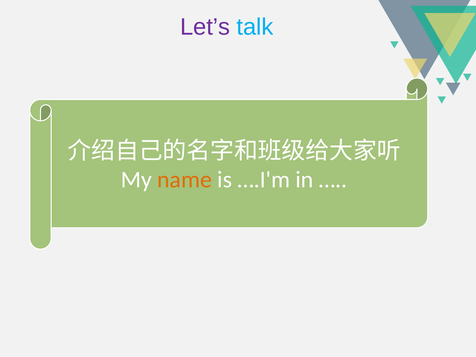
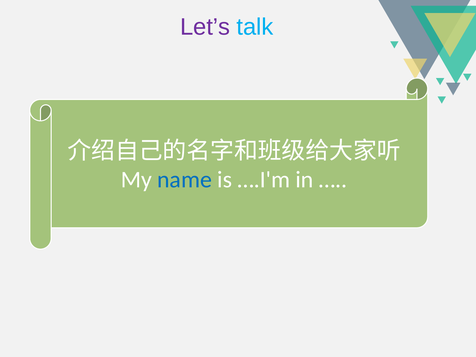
name colour: orange -> blue (185, 180)
